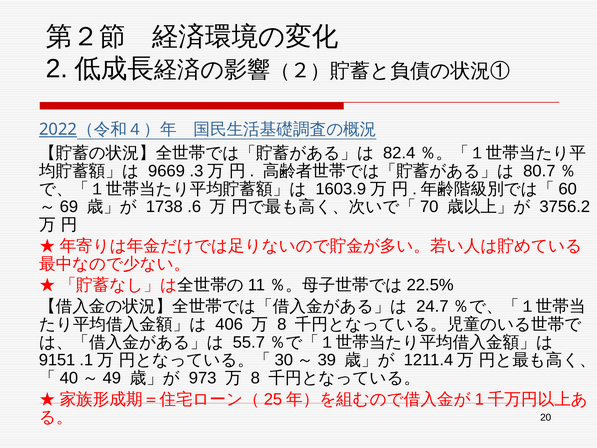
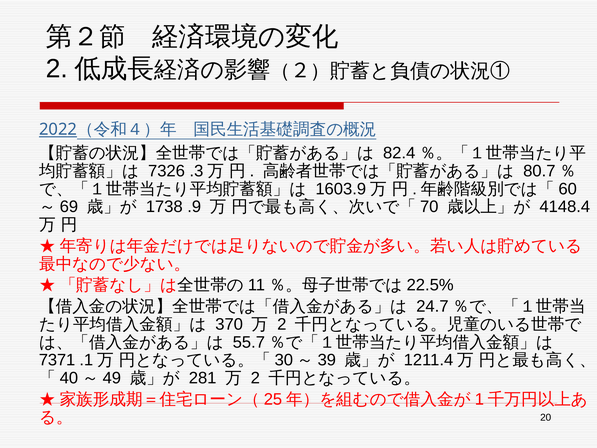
9669: 9669 -> 7326 (166, 171)
.6: .6 -> .9 (194, 207)
3756.2: 3756.2 -> 4148.4 (565, 207)
406: 406 -> 370 (229, 324)
8: 8 -> 2 (282, 324)
9151: 9151 -> 7371 (57, 360)
973: 973 -> 281 (203, 378)
8: 8 -> 2 (255, 378)
